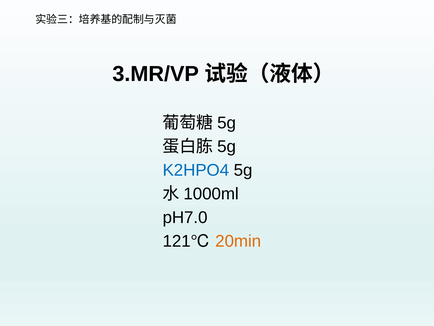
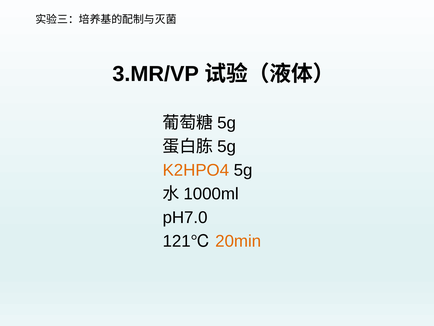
K2HPO4 colour: blue -> orange (196, 170)
